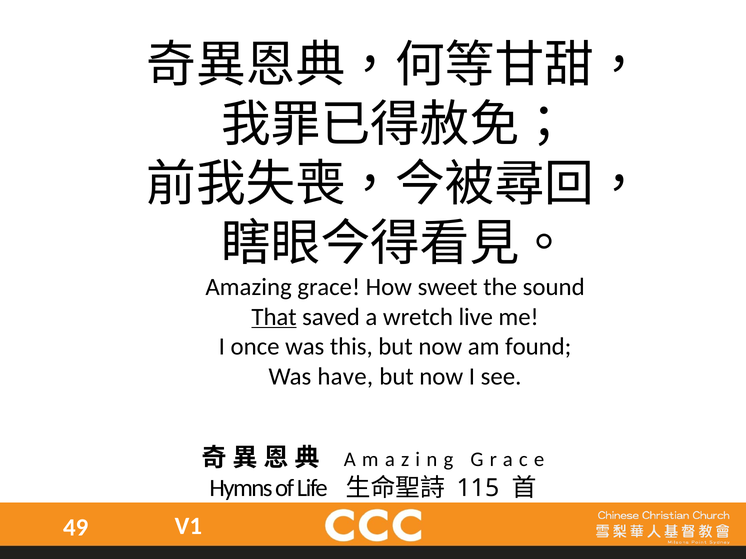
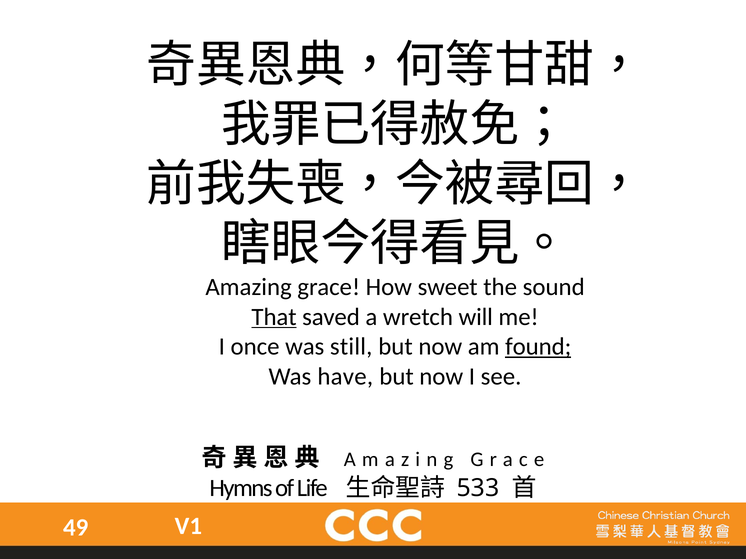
live: live -> will (476, 317)
this: this -> still (351, 347)
found underline: none -> present (538, 347)
115: 115 -> 533 (478, 489)
